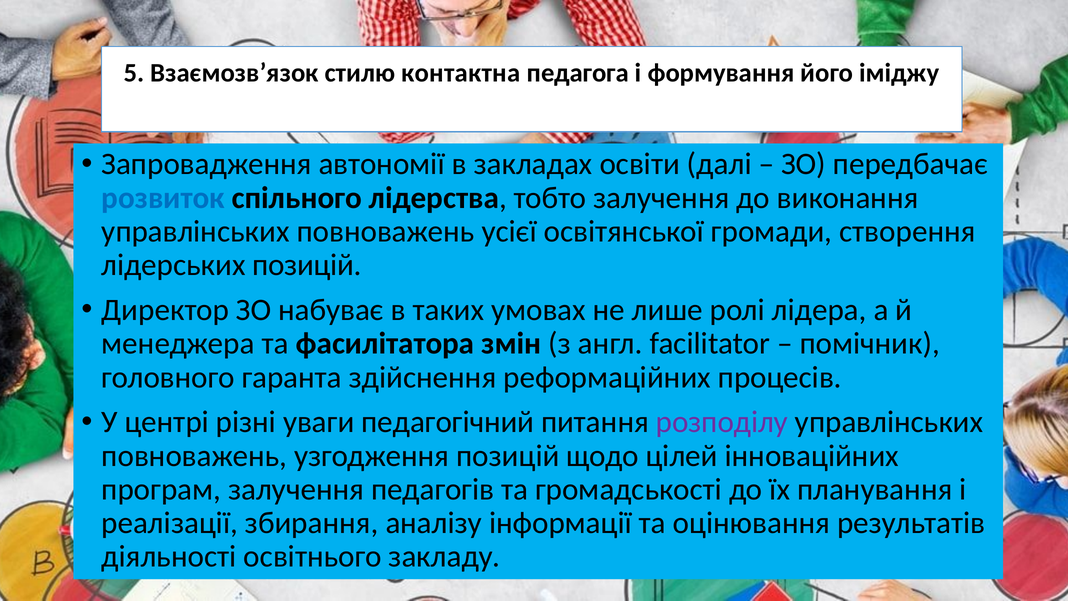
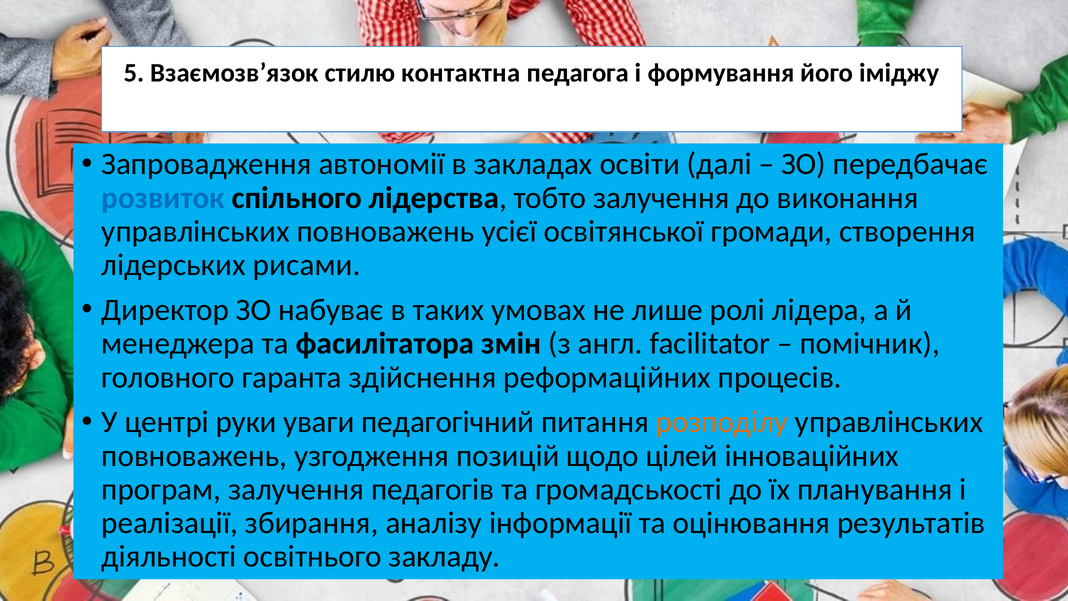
лідерських позицій: позицій -> рисами (307, 265)
різні: різні -> руки (246, 422)
розподілу colour: purple -> orange (722, 422)
